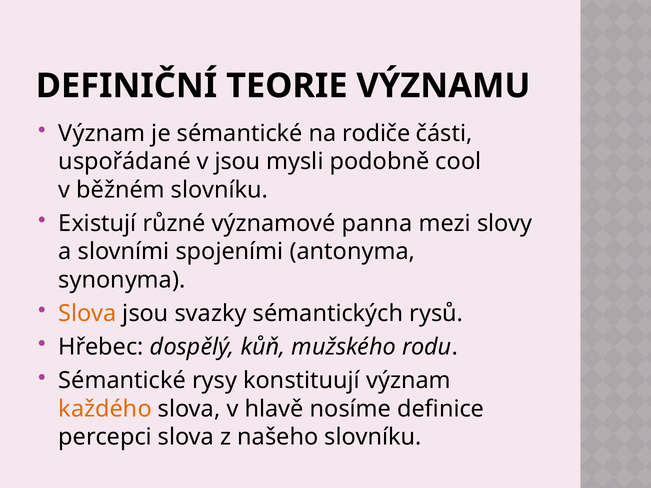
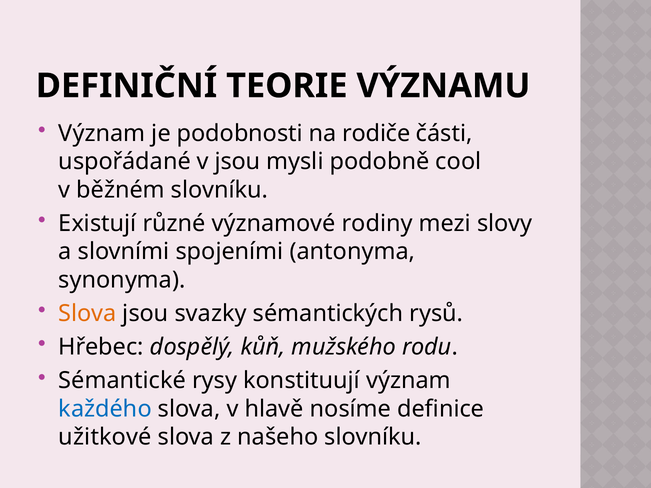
je sémantické: sémantické -> podobnosti (240, 134)
panna: panna -> rodiny (377, 224)
každého colour: orange -> blue (105, 409)
percepci: percepci -> užitkové (105, 437)
